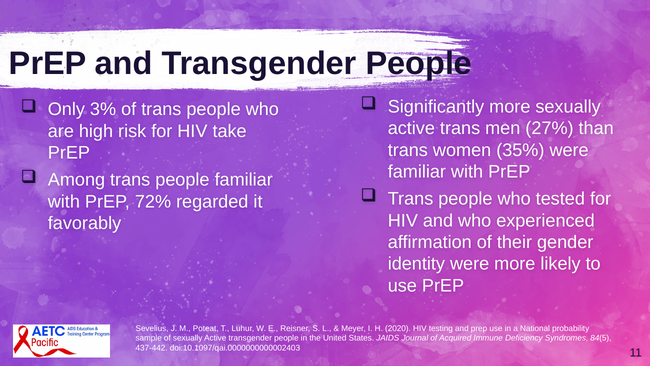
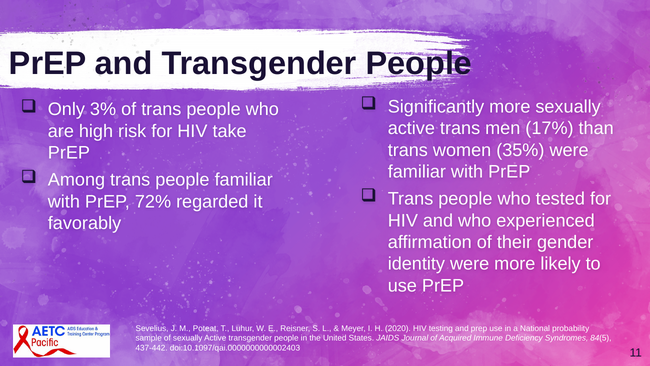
27%: 27% -> 17% (549, 128)
